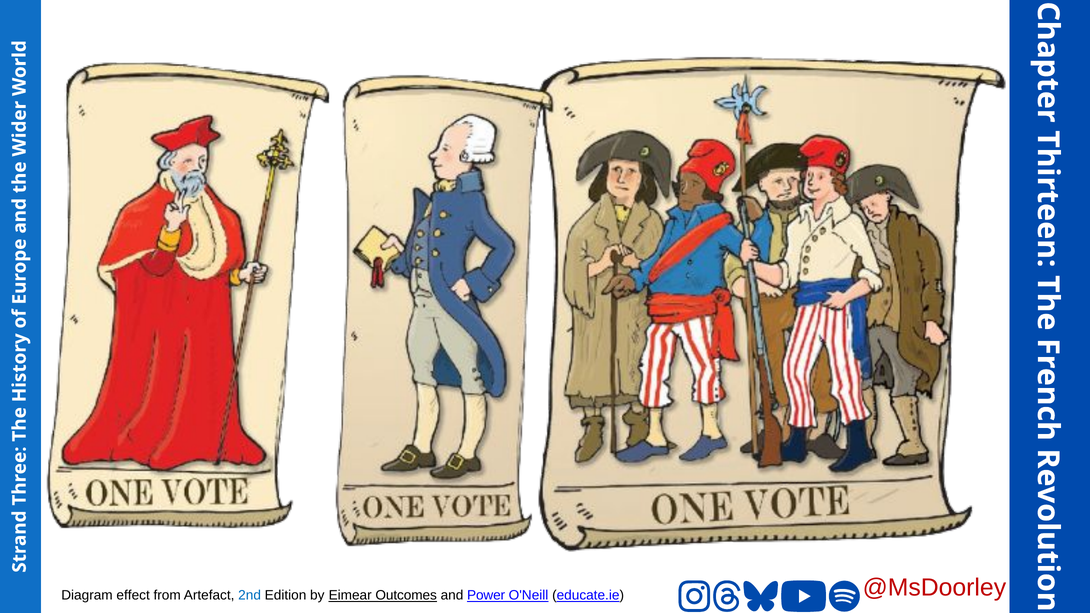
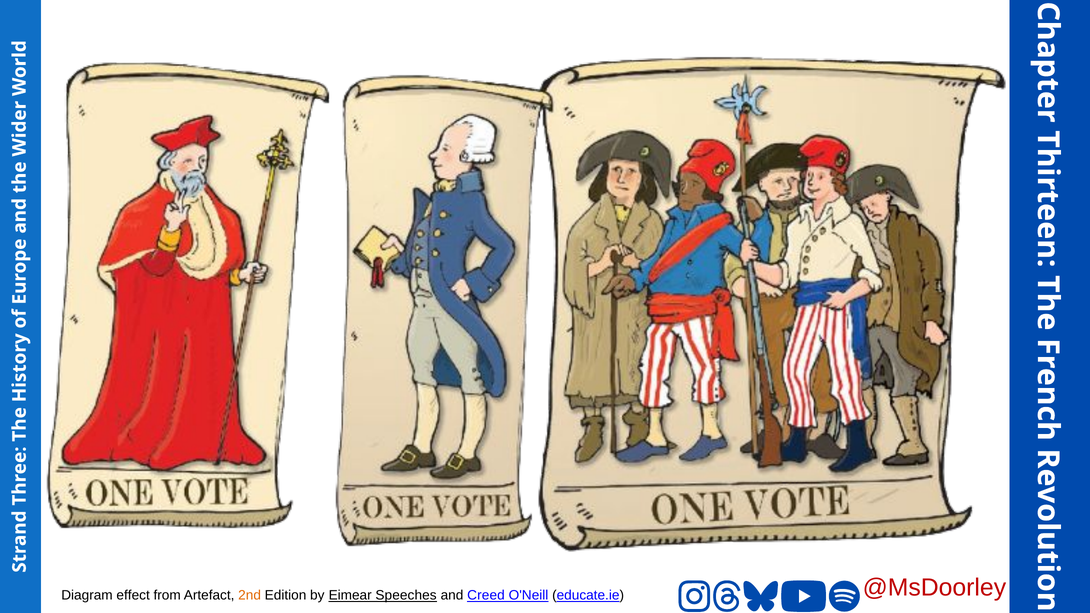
2nd colour: blue -> orange (250, 596)
Outcomes: Outcomes -> Speeches (406, 596)
Power: Power -> Creed (486, 596)
